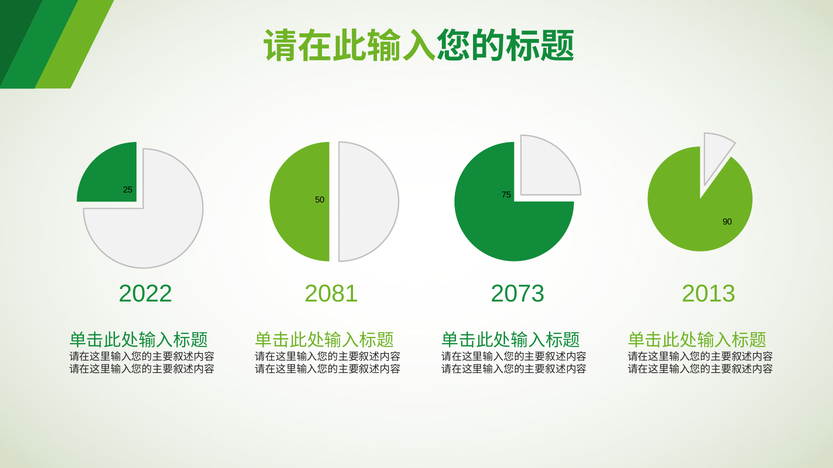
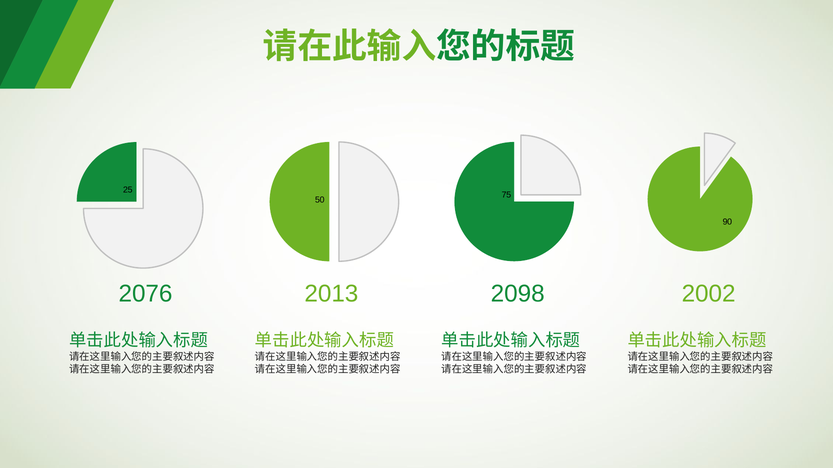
2022: 2022 -> 2076 (146, 294)
2081: 2081 -> 2013 (331, 294)
2073: 2073 -> 2098 (518, 294)
2013: 2013 -> 2002 (709, 294)
